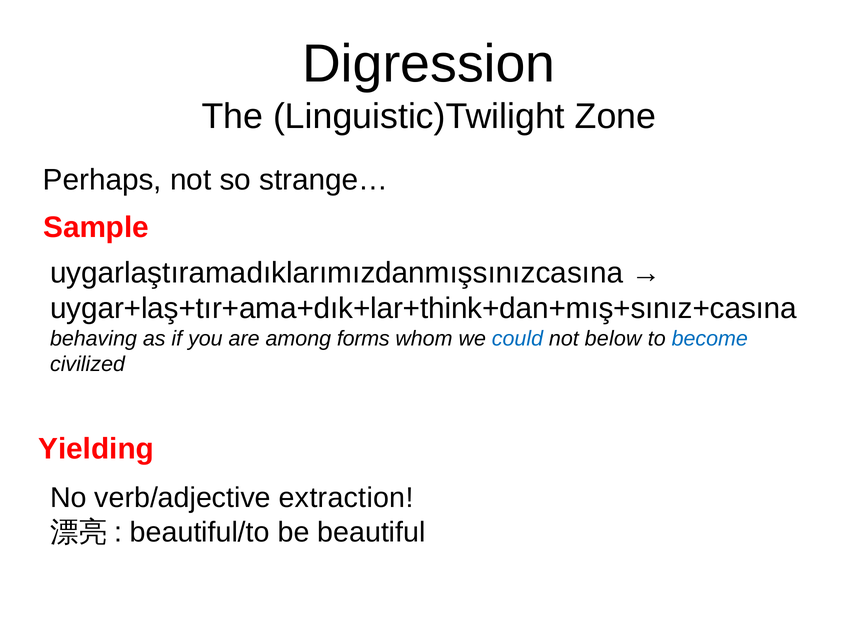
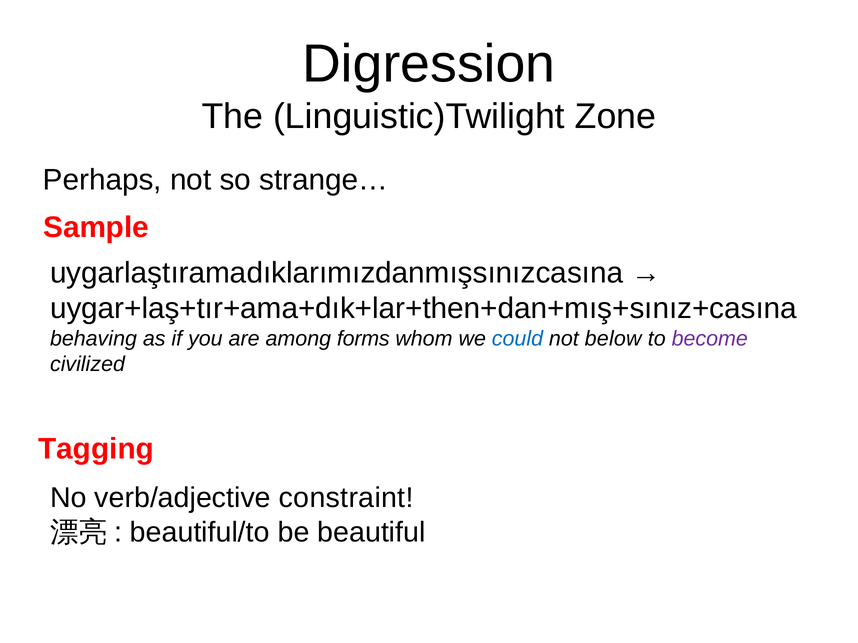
uygar+laş+tır+ama+dık+lar+think+dan+mış+sınız+casına: uygar+laş+tır+ama+dık+lar+think+dan+mış+sınız+casına -> uygar+laş+tır+ama+dık+lar+then+dan+mış+sınız+casına (423, 309)
become colour: blue -> purple (710, 339)
Yielding: Yielding -> Tagging (96, 449)
extraction: extraction -> constraint (346, 498)
